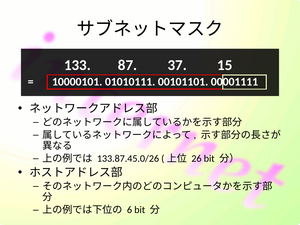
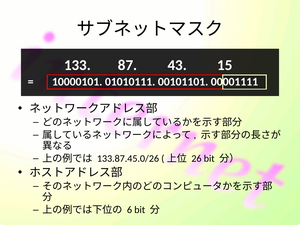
37: 37 -> 43 (177, 65)
